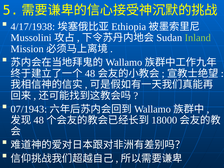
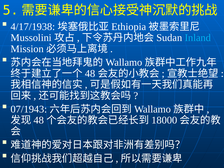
Inland colour: light green -> light blue (198, 38)
